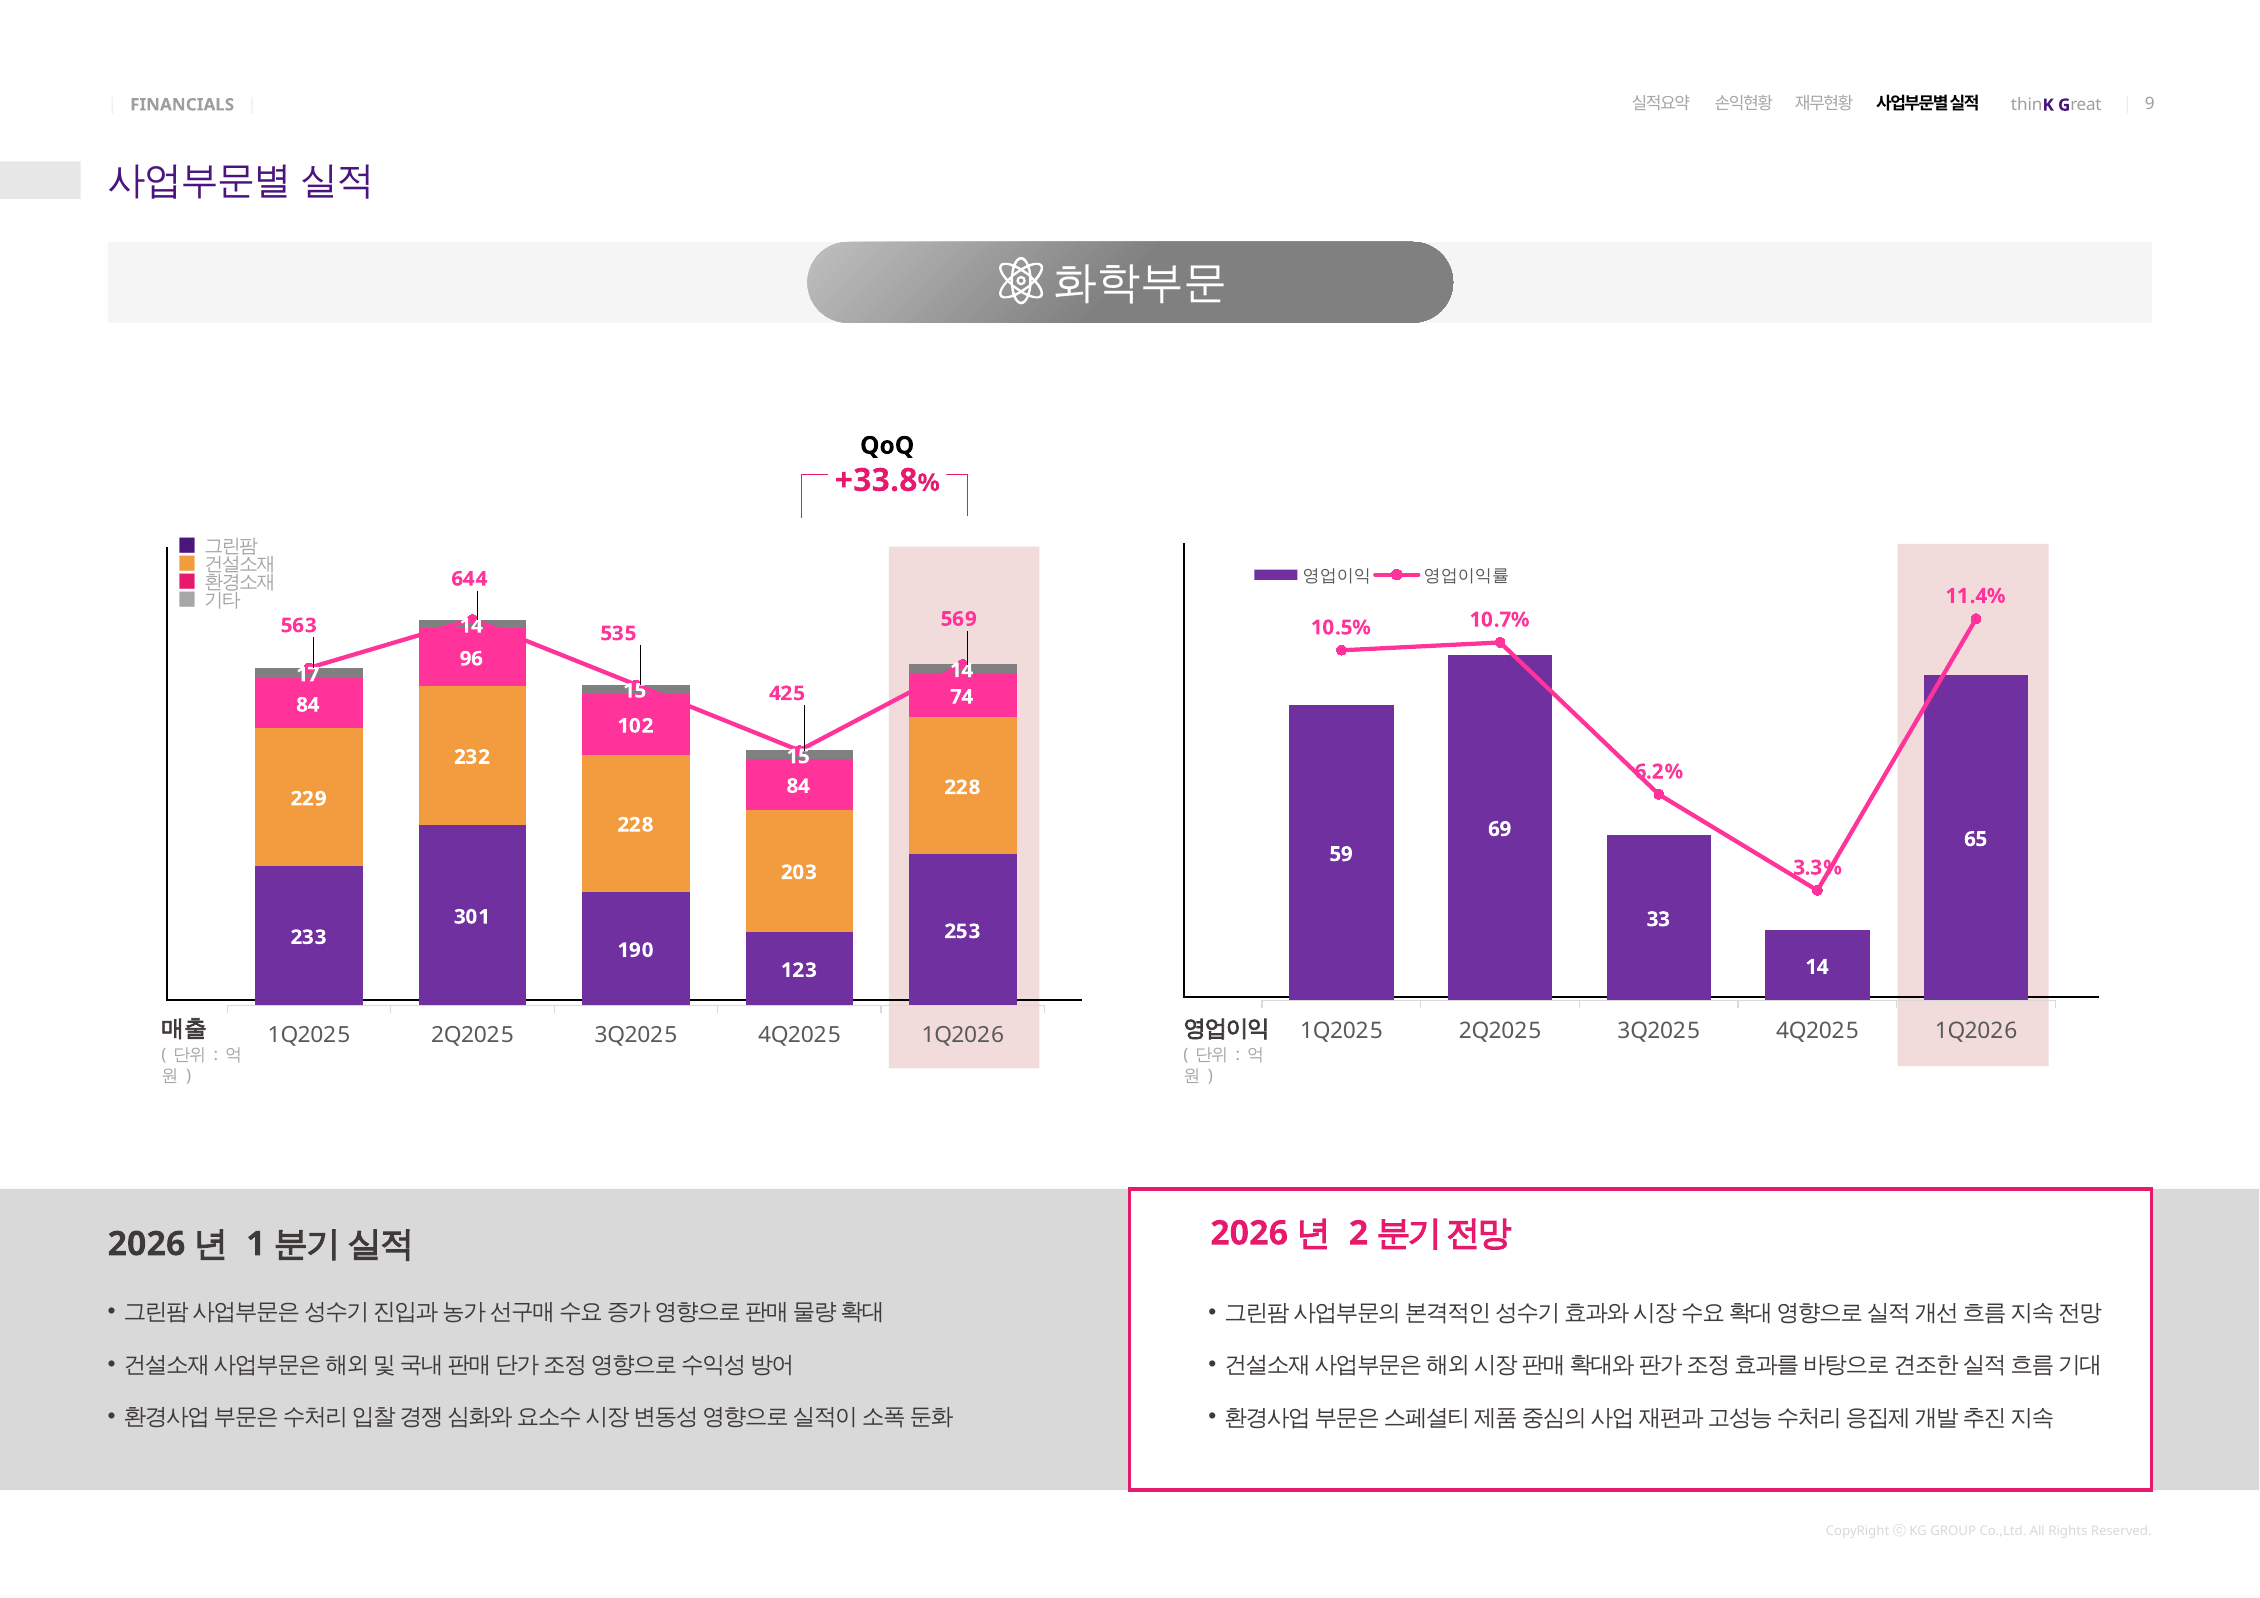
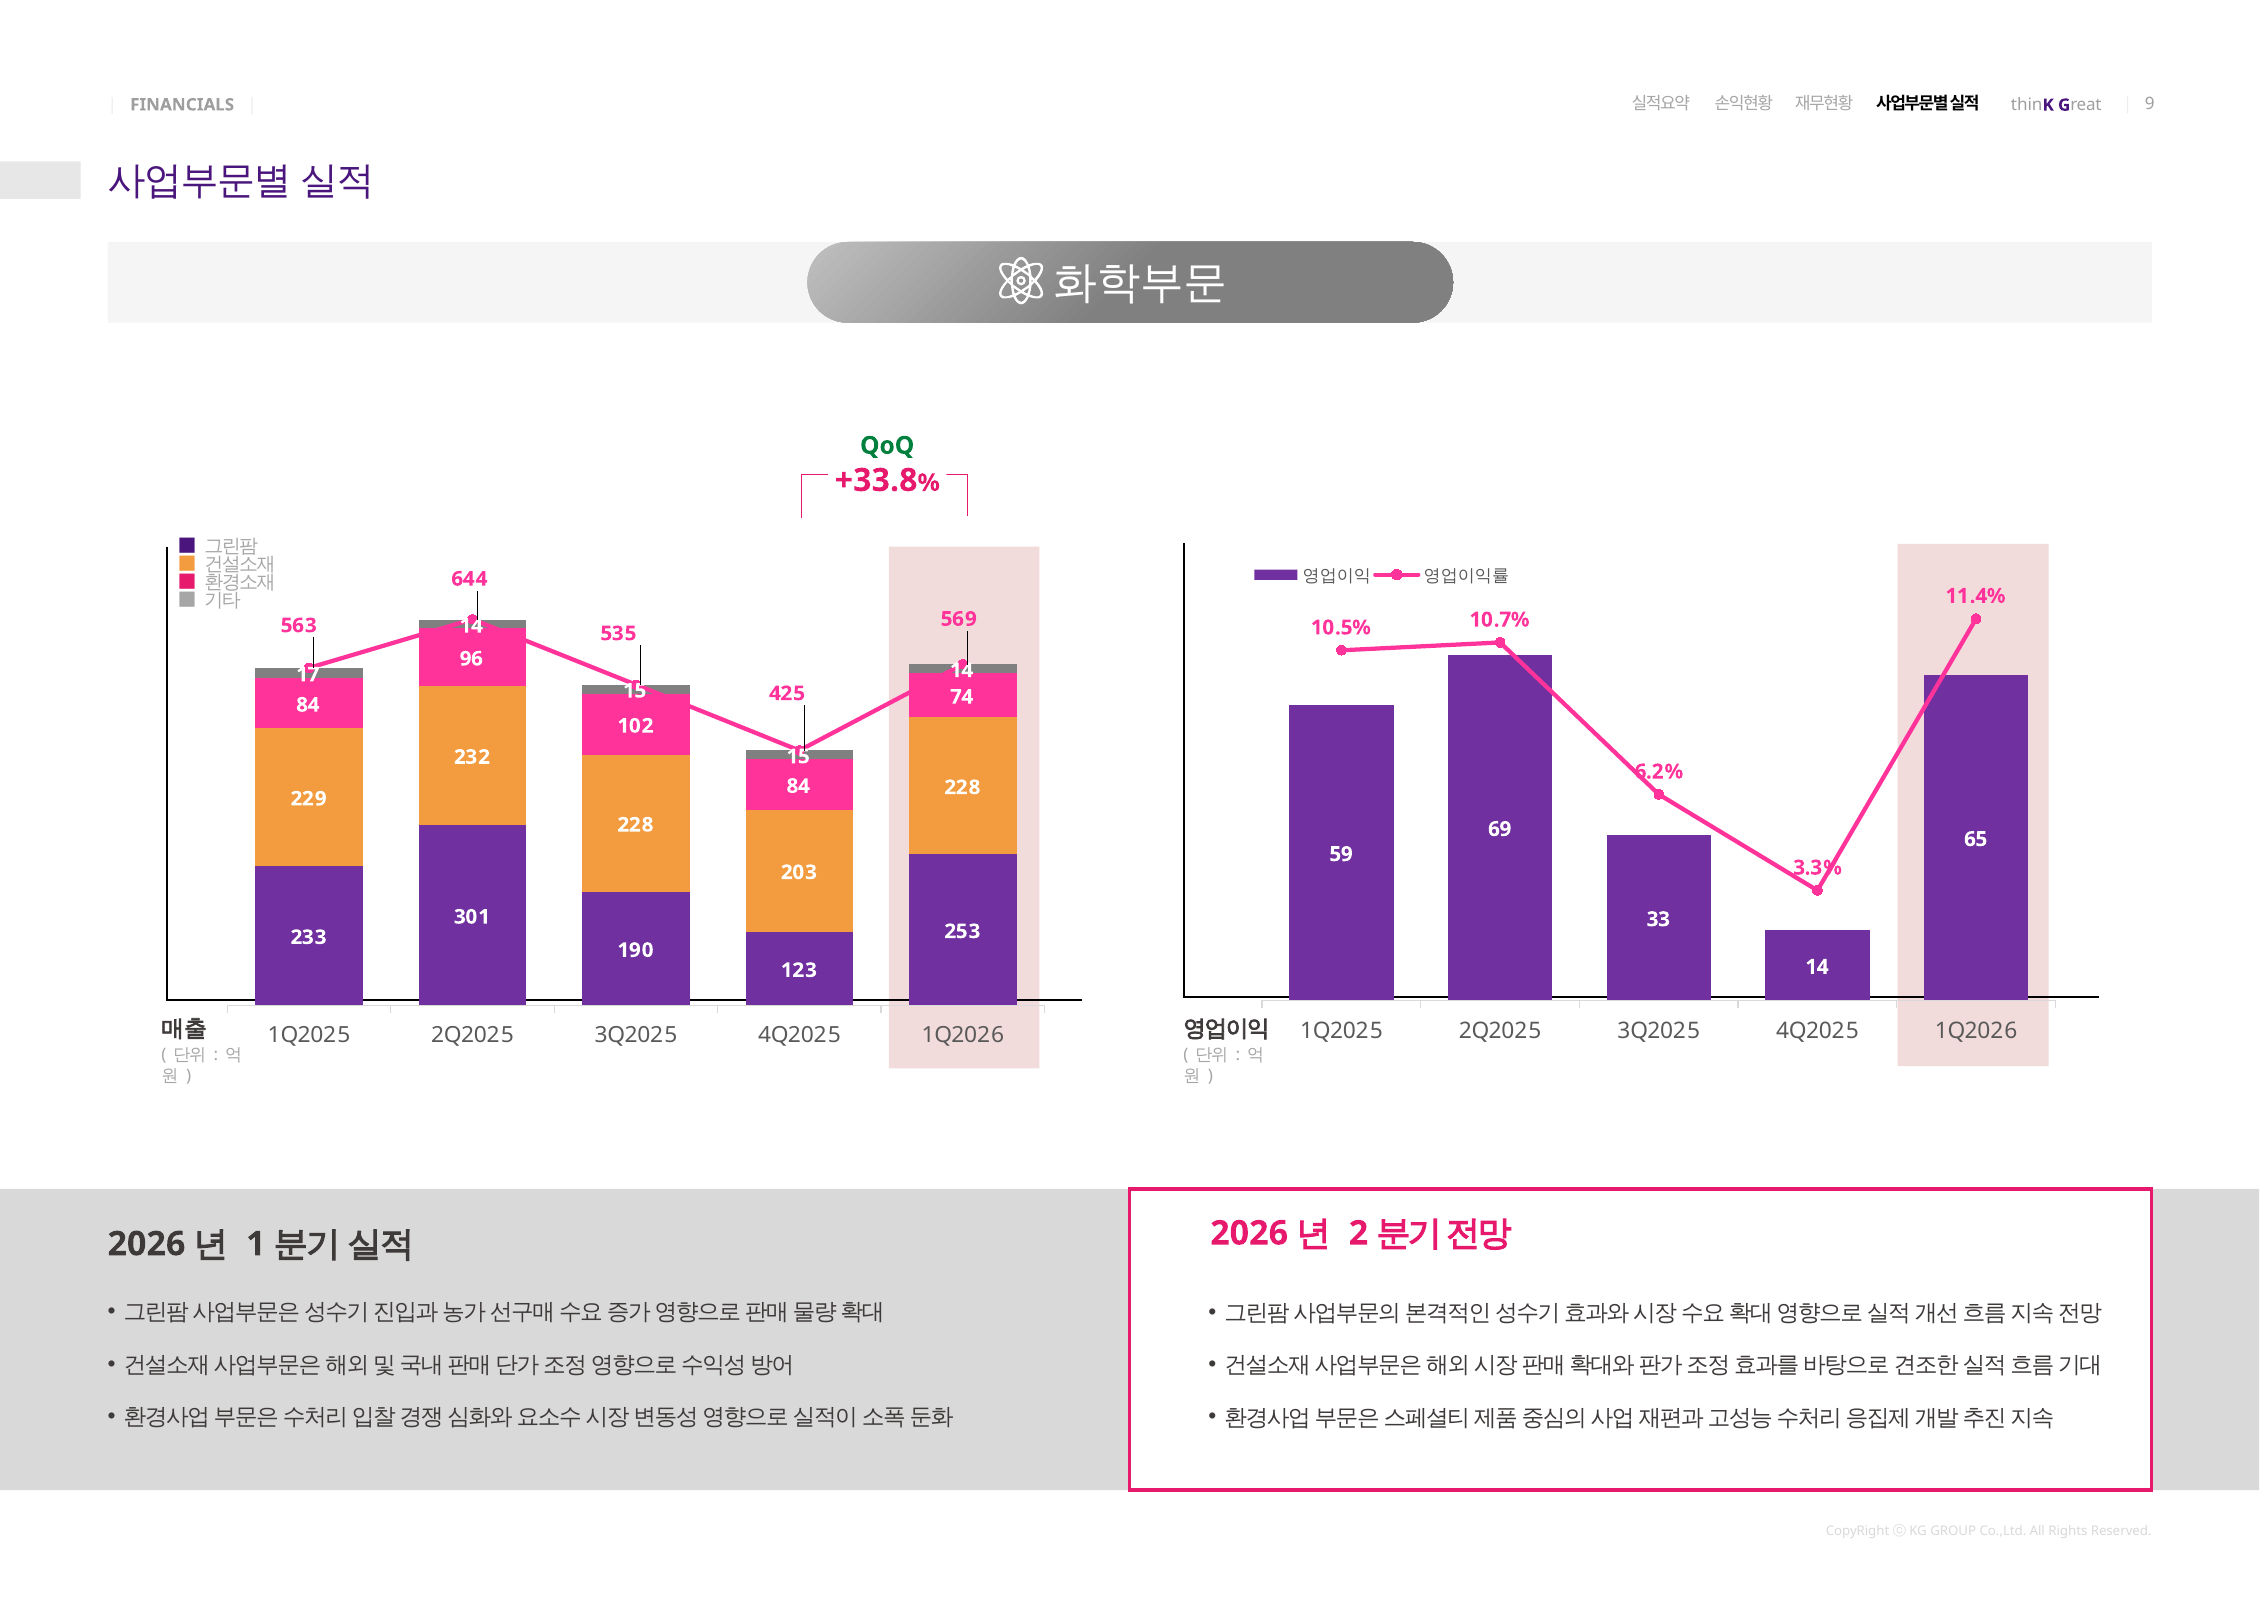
QoQ colour: black -> green (887, 446)
